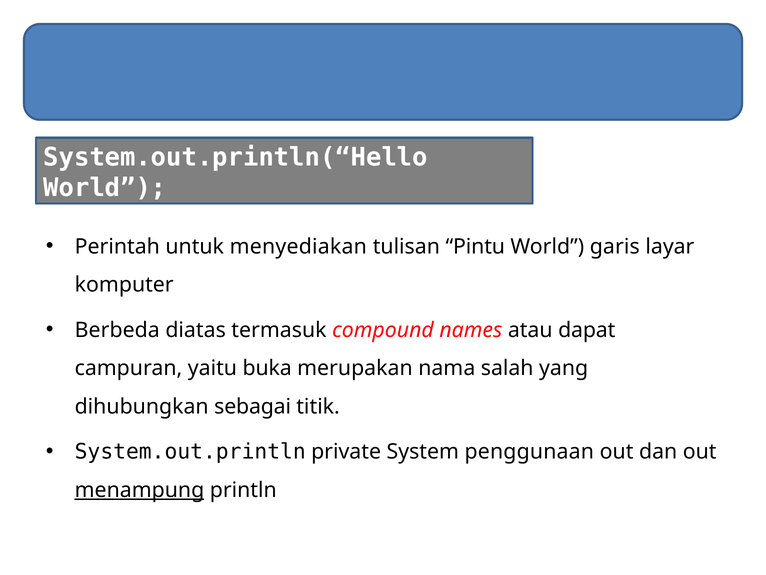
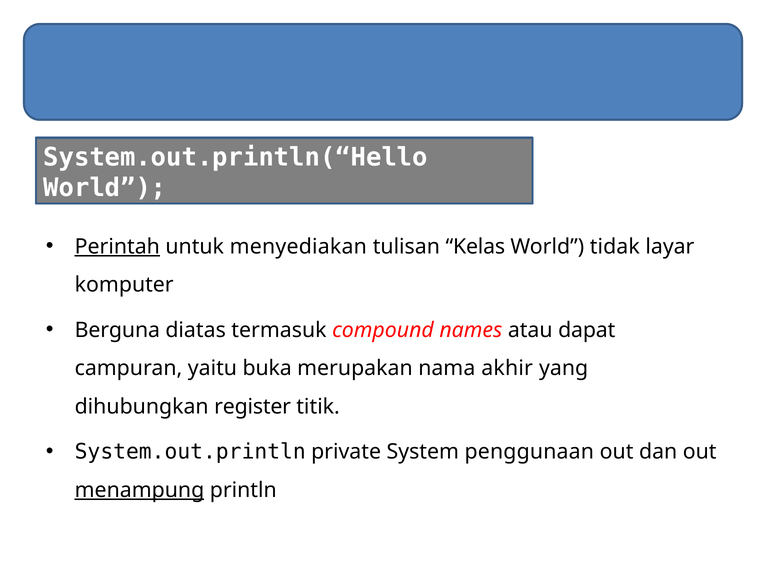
Perintah underline: none -> present (117, 246)
Pintu: Pintu -> Kelas (475, 246)
garis: garis -> tidak (615, 246)
Berbeda: Berbeda -> Berguna (117, 330)
salah: salah -> akhir (507, 368)
sebagai: sebagai -> register (253, 406)
